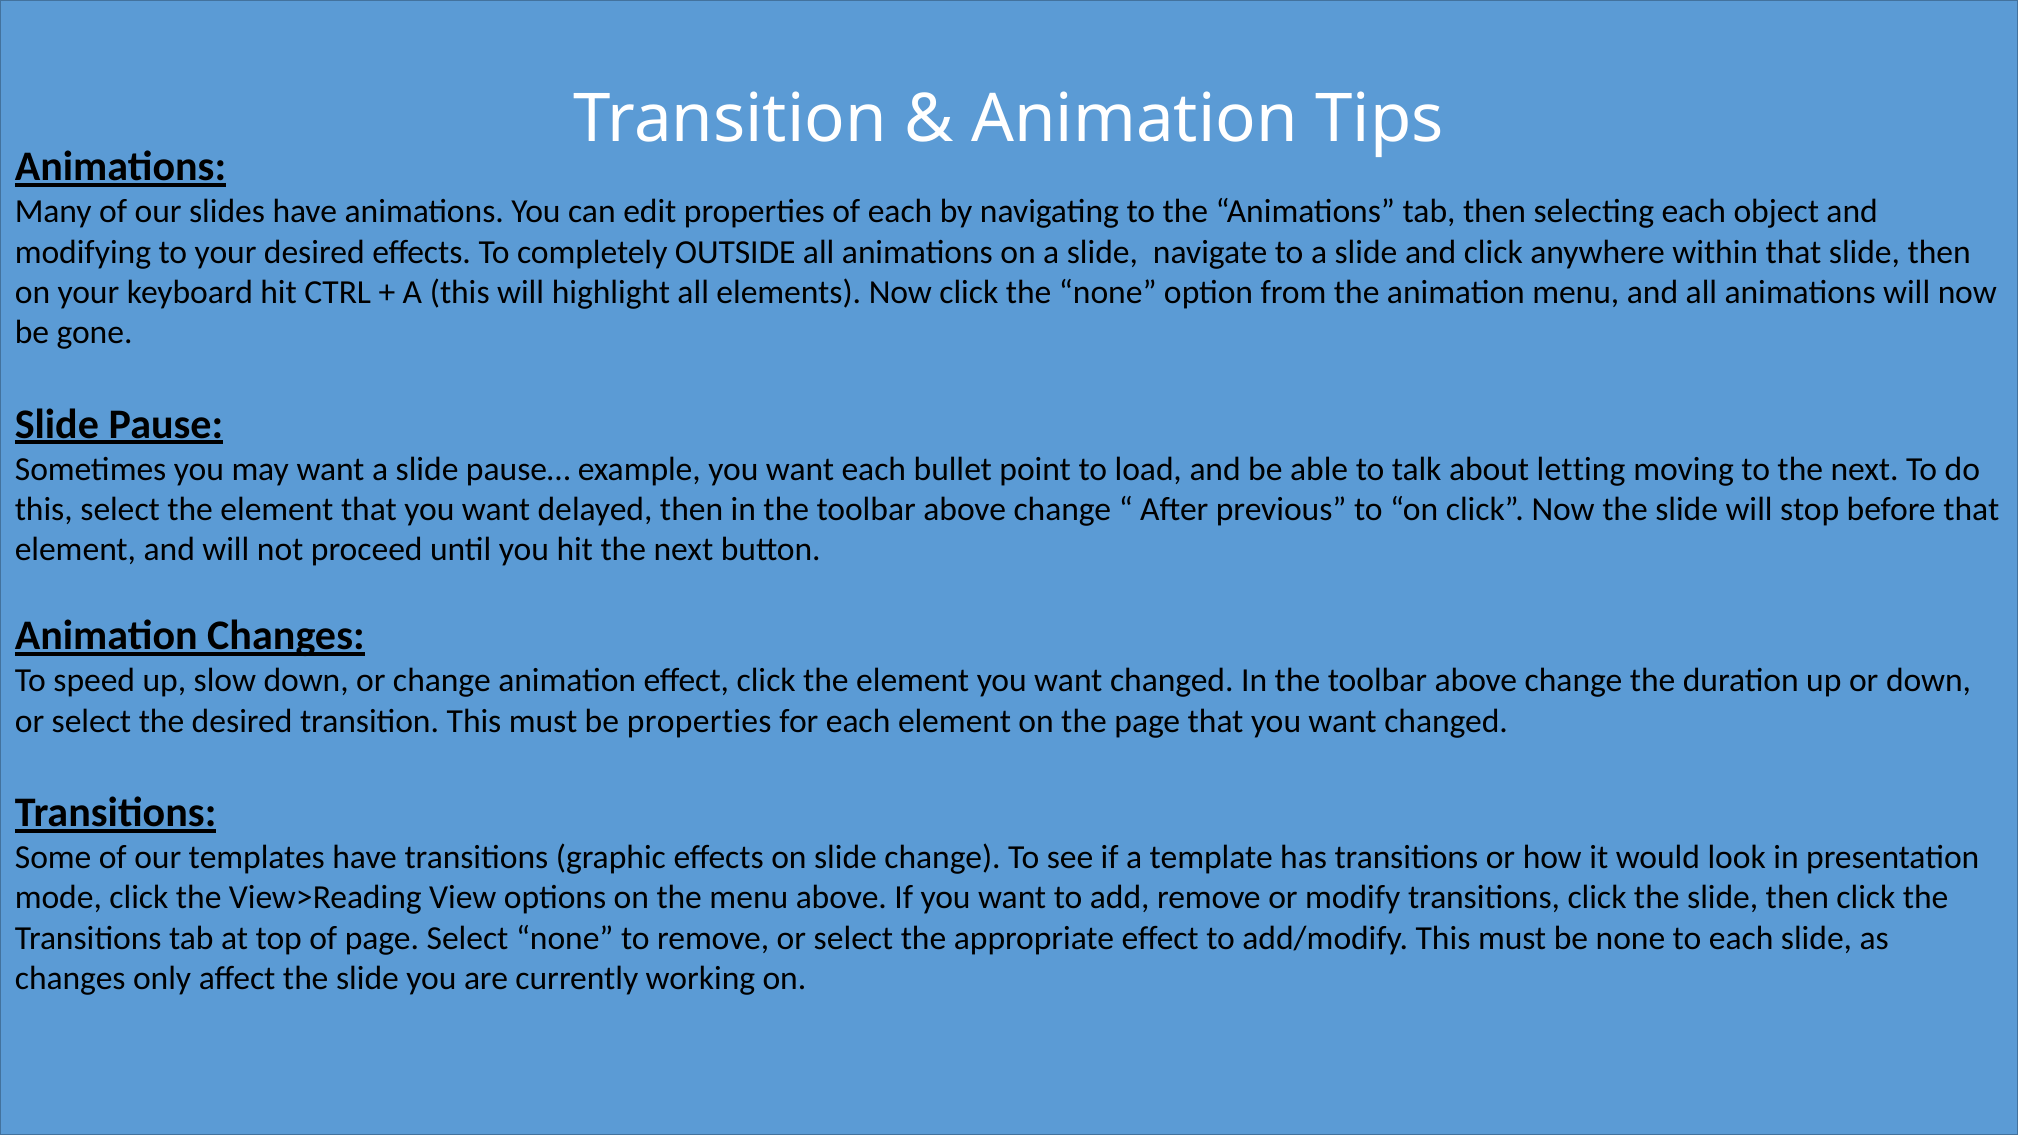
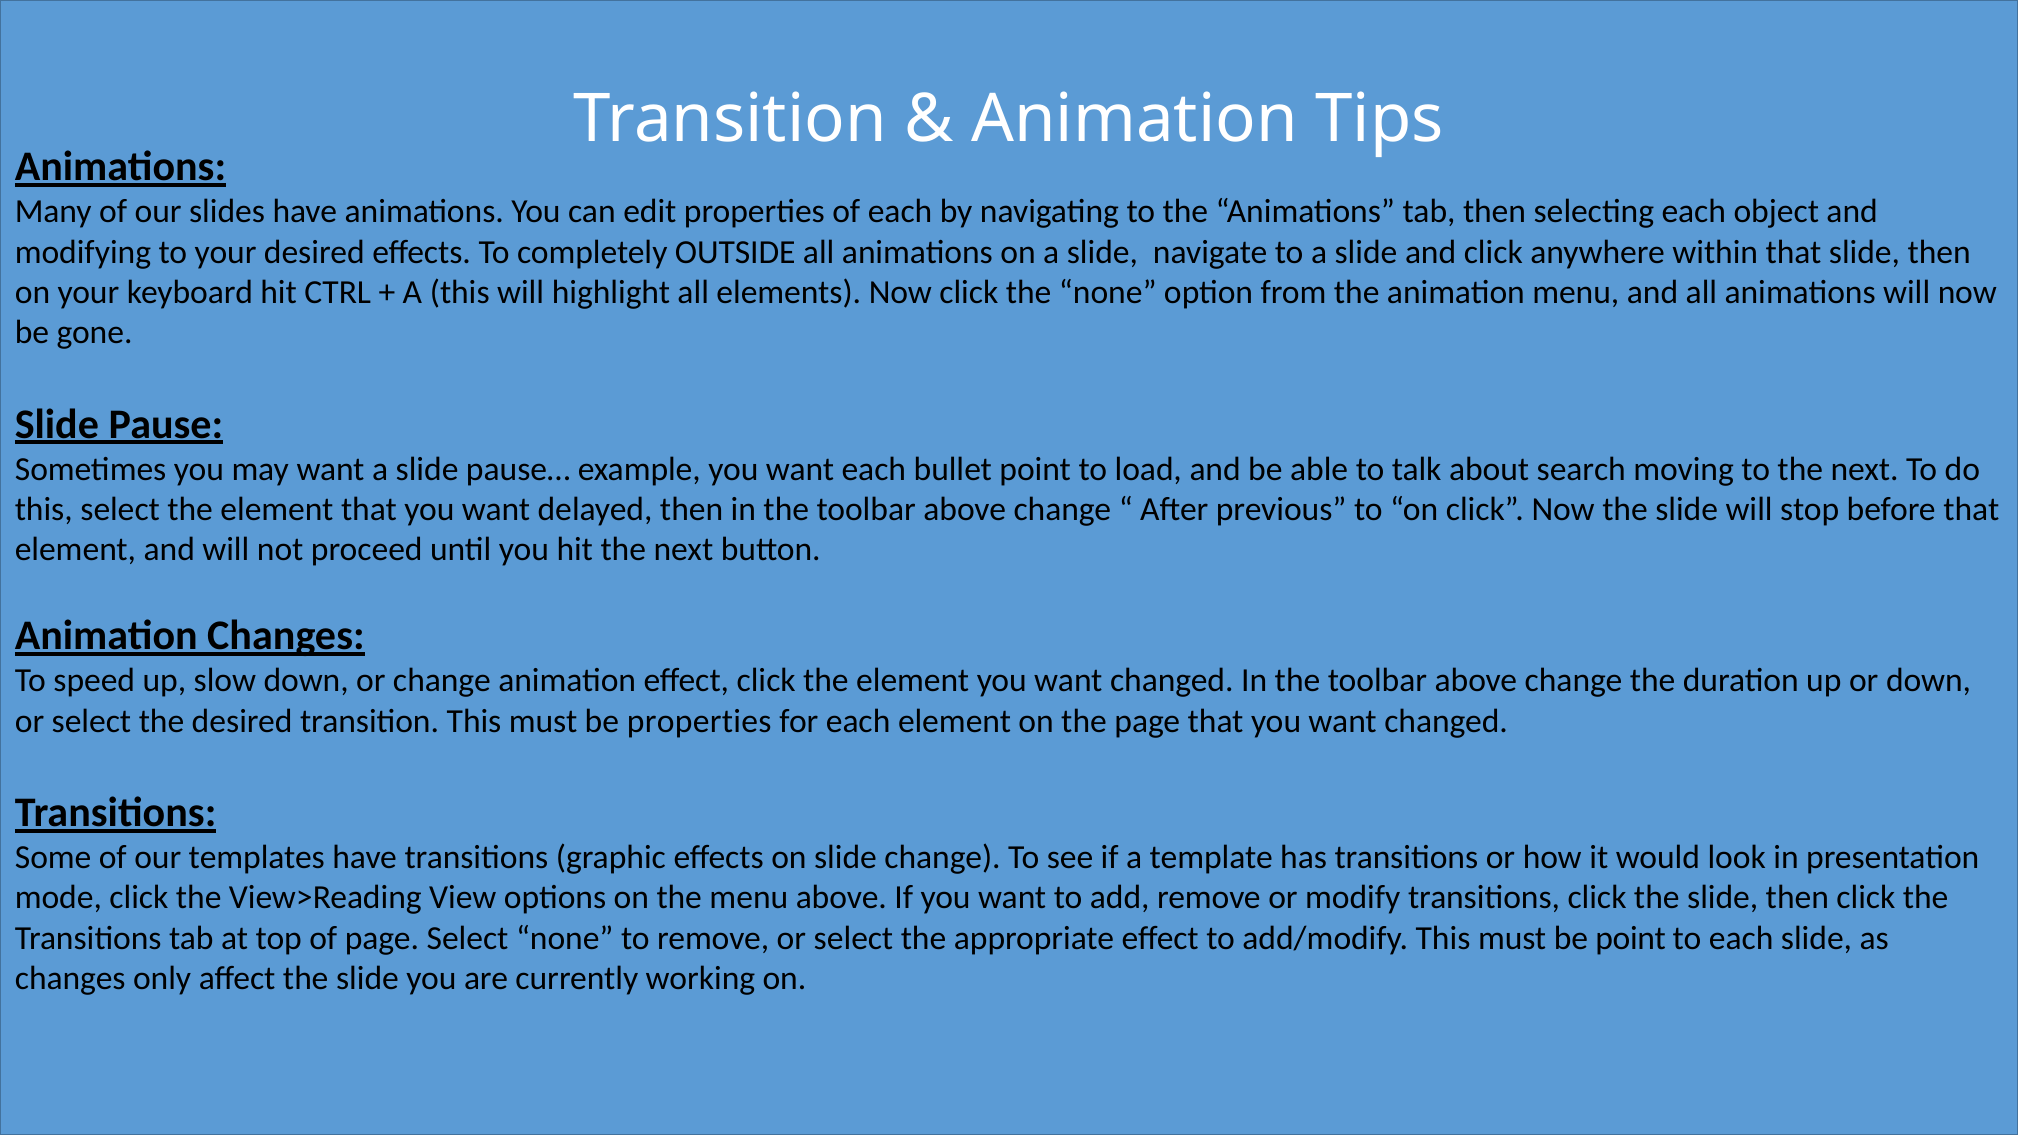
letting: letting -> search (1581, 469)
be none: none -> point (1631, 938)
